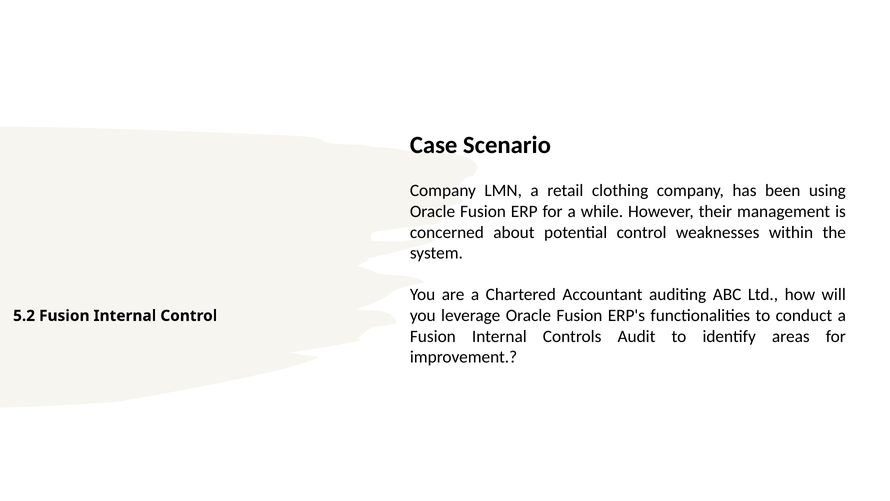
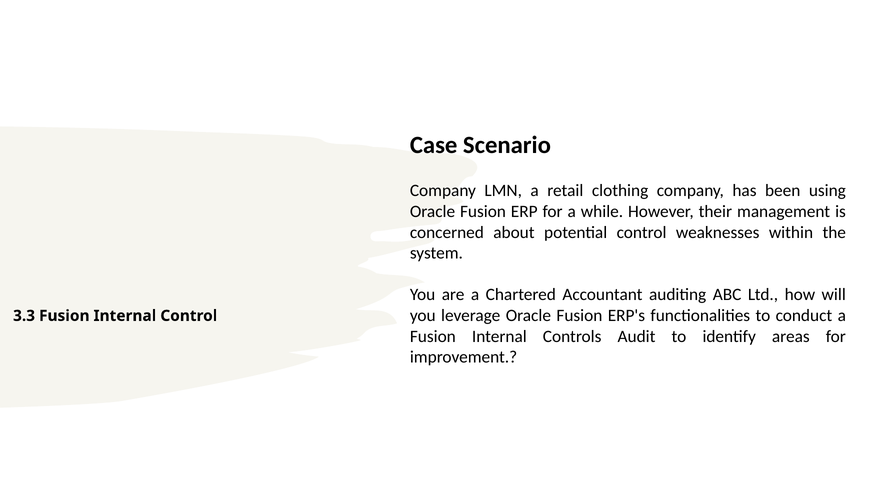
5.2: 5.2 -> 3.3 (24, 316)
